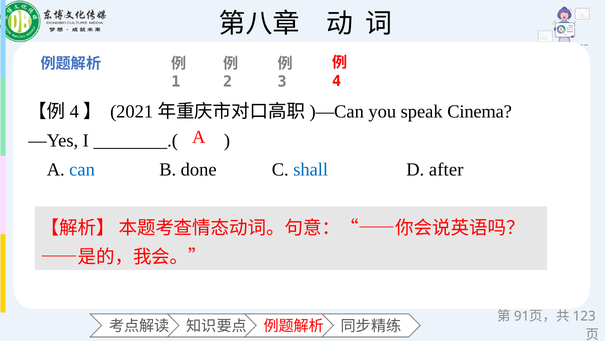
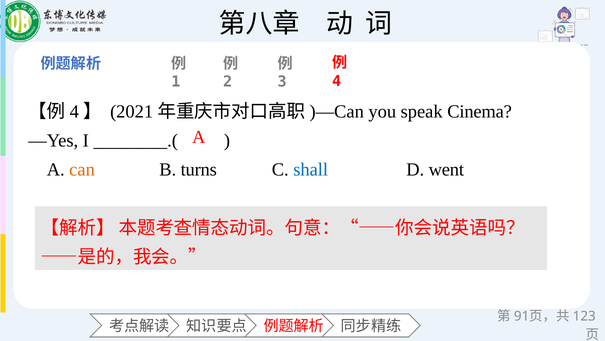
can colour: blue -> orange (82, 169)
done: done -> turns (199, 169)
after: after -> went (446, 169)
